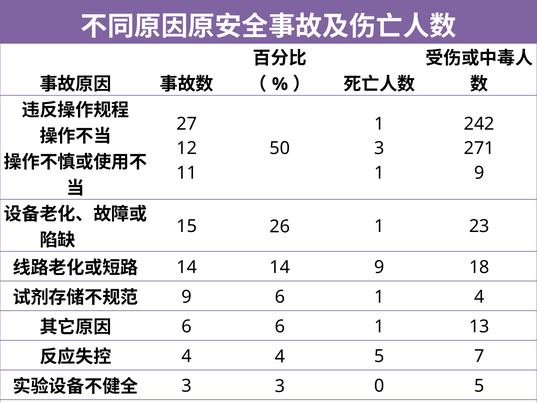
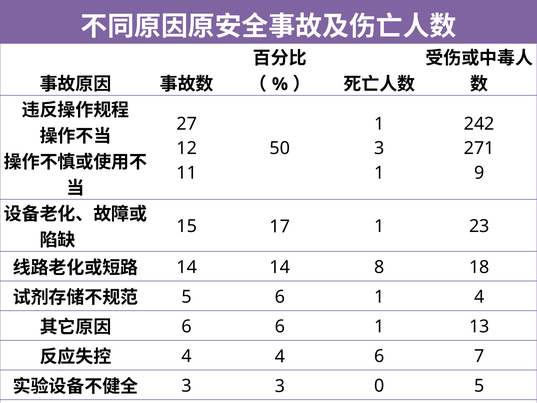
26: 26 -> 17 (280, 226)
14 9: 9 -> 8 (379, 267)
9: 9 -> 5 (187, 297)
4 5: 5 -> 6 (379, 356)
